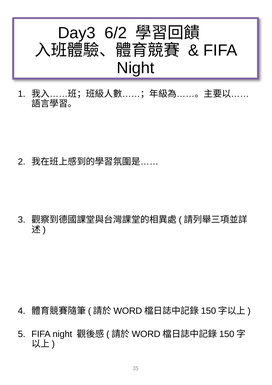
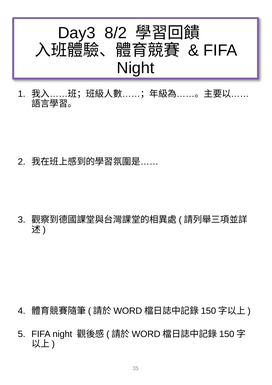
6/2: 6/2 -> 8/2 (116, 33)
